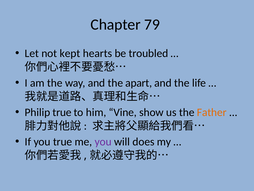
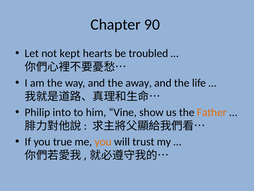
79: 79 -> 90 (152, 25)
apart: apart -> away (139, 83)
Philip true: true -> into (62, 112)
you colour: purple -> orange (103, 141)
does: does -> trust (143, 141)
